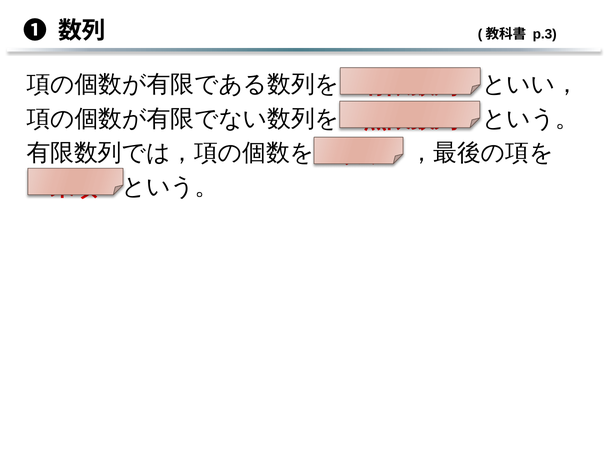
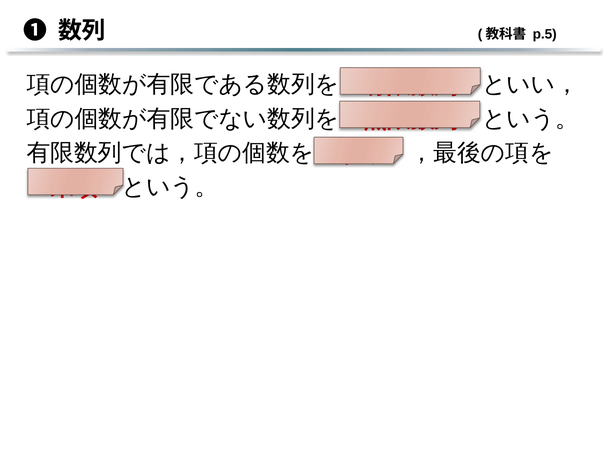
p.3: p.3 -> p.5 (545, 34)
